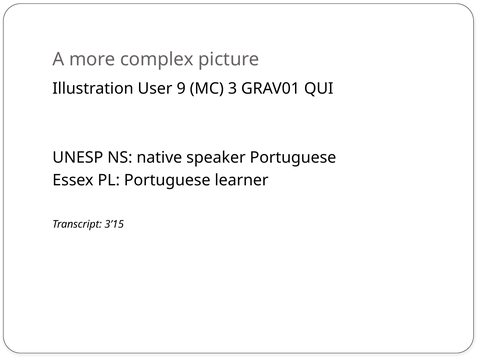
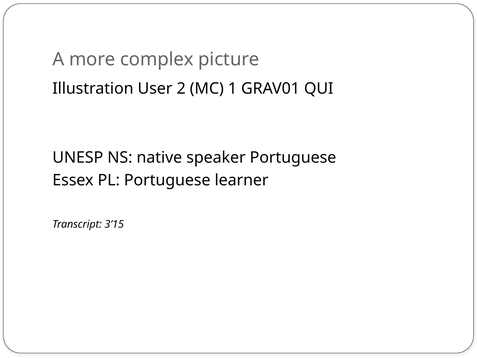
9: 9 -> 2 (181, 89)
3: 3 -> 1 (232, 89)
